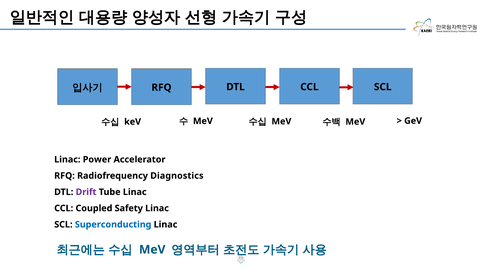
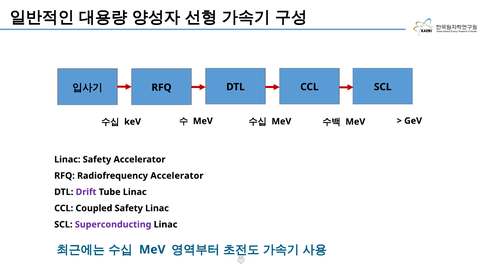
Linac Power: Power -> Safety (97, 160)
Radiofrequency Diagnostics: Diagnostics -> Accelerator (177, 176)
Superconducting colour: blue -> purple (113, 225)
